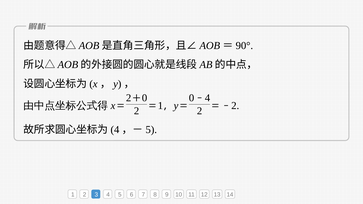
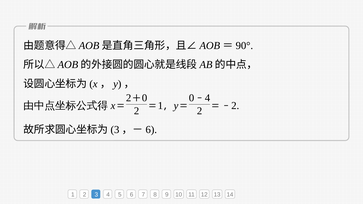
4: 4 -> 3 (115, 130)
5: 5 -> 6 (151, 130)
